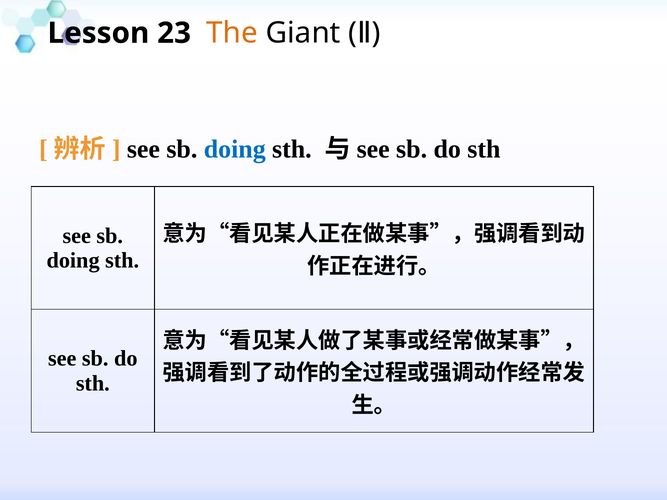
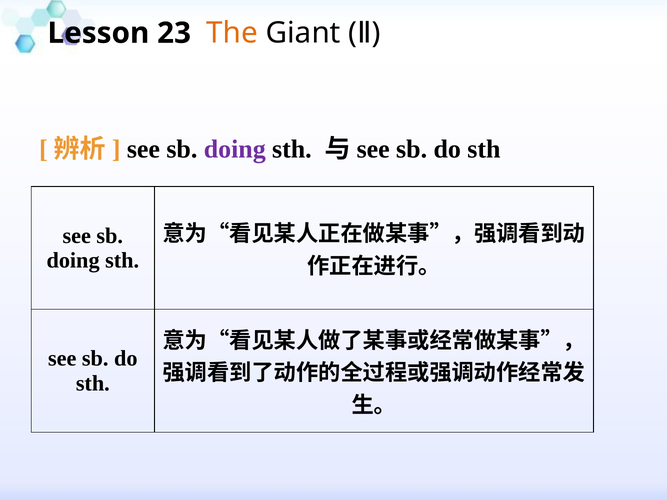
doing colour: blue -> purple (235, 149)
